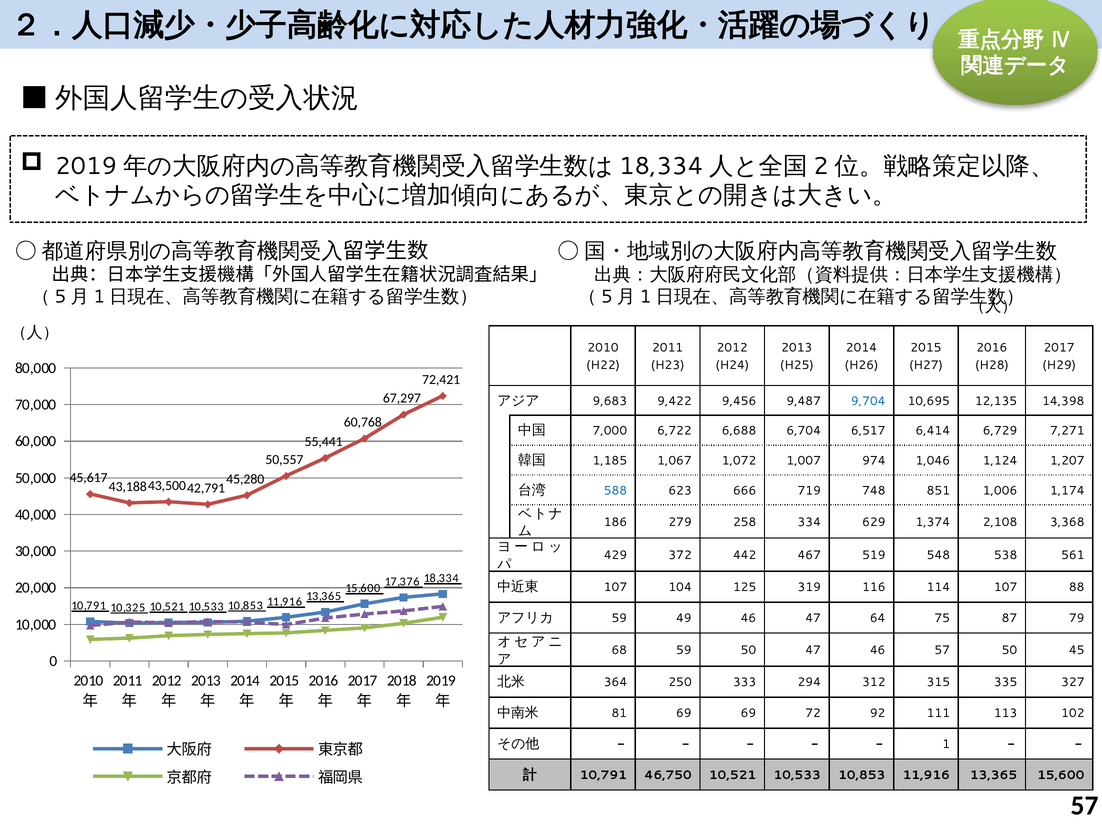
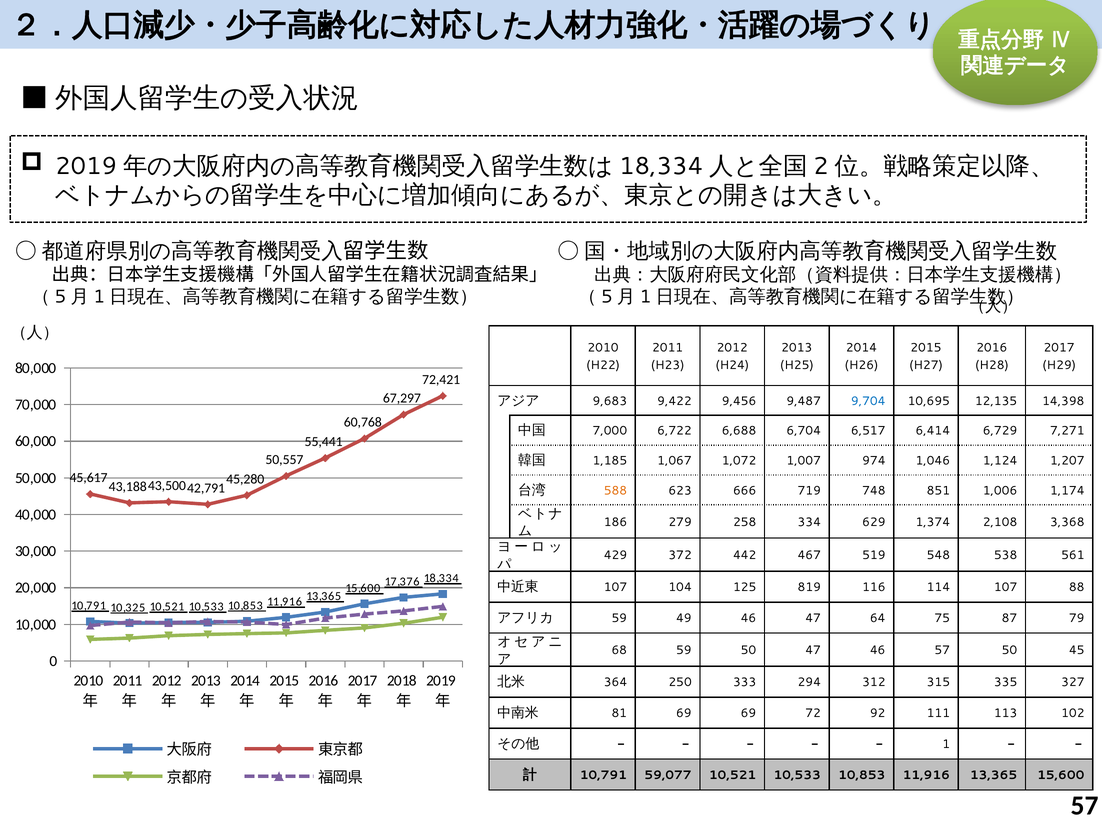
588 colour: blue -> orange (615, 490)
319: 319 -> 819 (809, 587)
46,750: 46,750 -> 59,077 (668, 775)
